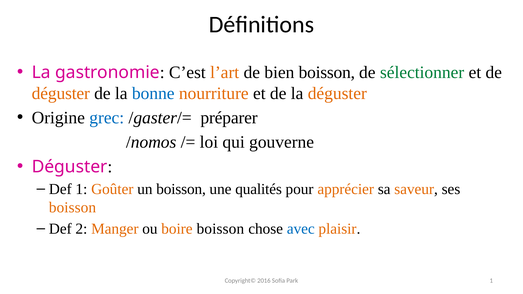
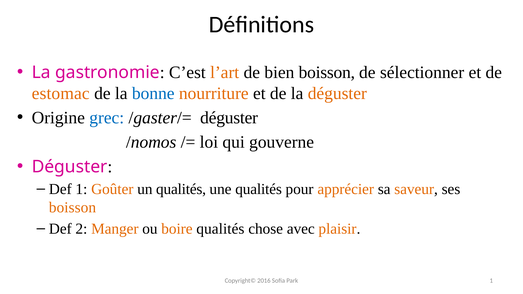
sélectionner colour: green -> black (422, 72)
déguster: déguster -> estomac (61, 93)
/gaster/= préparer: préparer -> déguster (229, 118)
un boisson: boisson -> qualités (181, 189)
boire boisson: boisson -> qualités (220, 229)
avec colour: blue -> black (301, 229)
